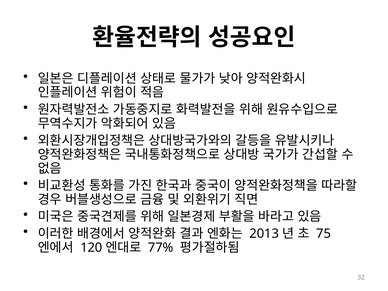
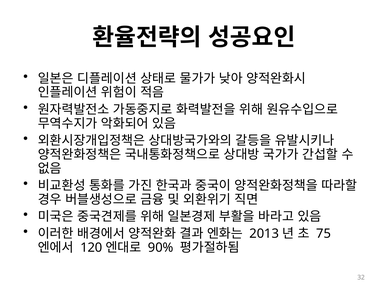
77%: 77% -> 90% (161, 248)
